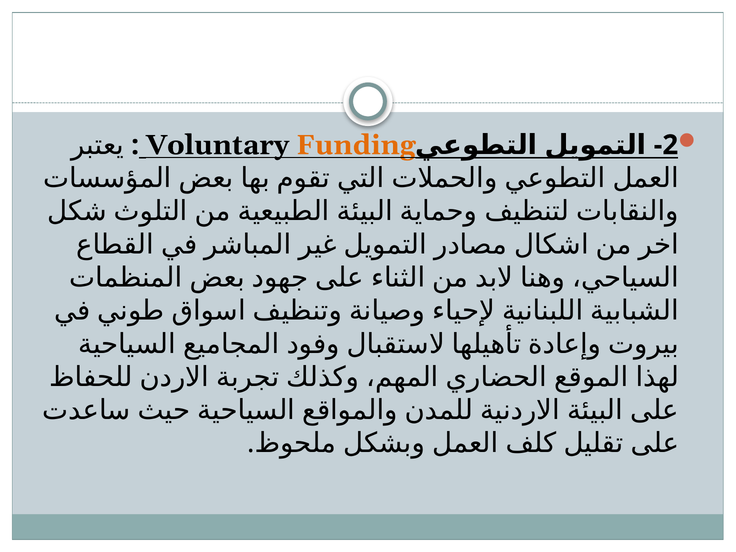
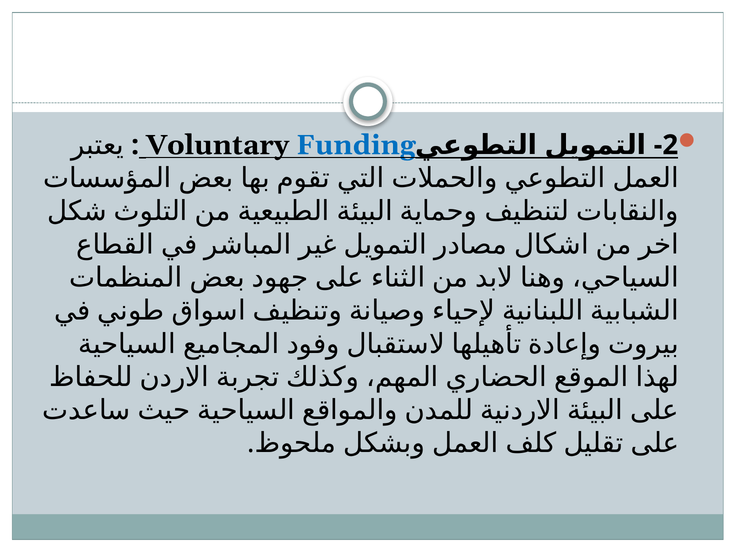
Funding colour: orange -> blue (356, 145)
